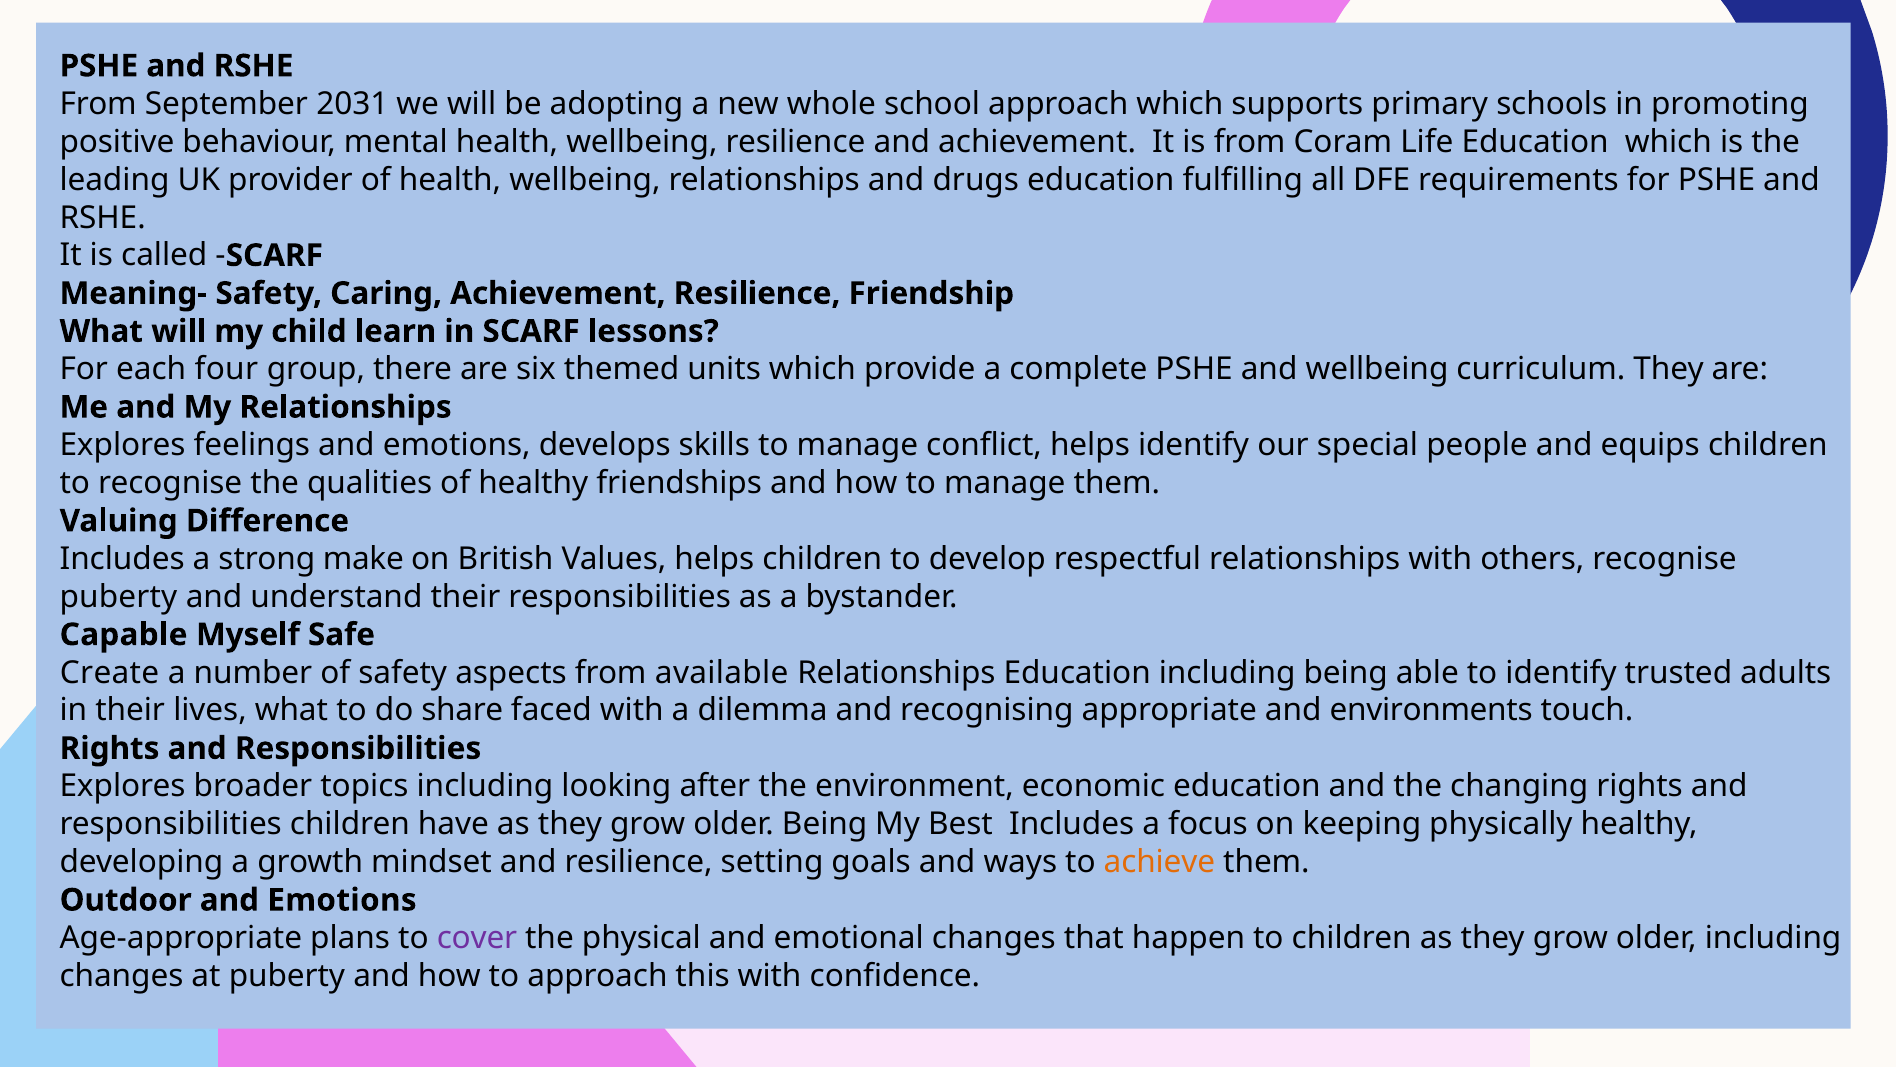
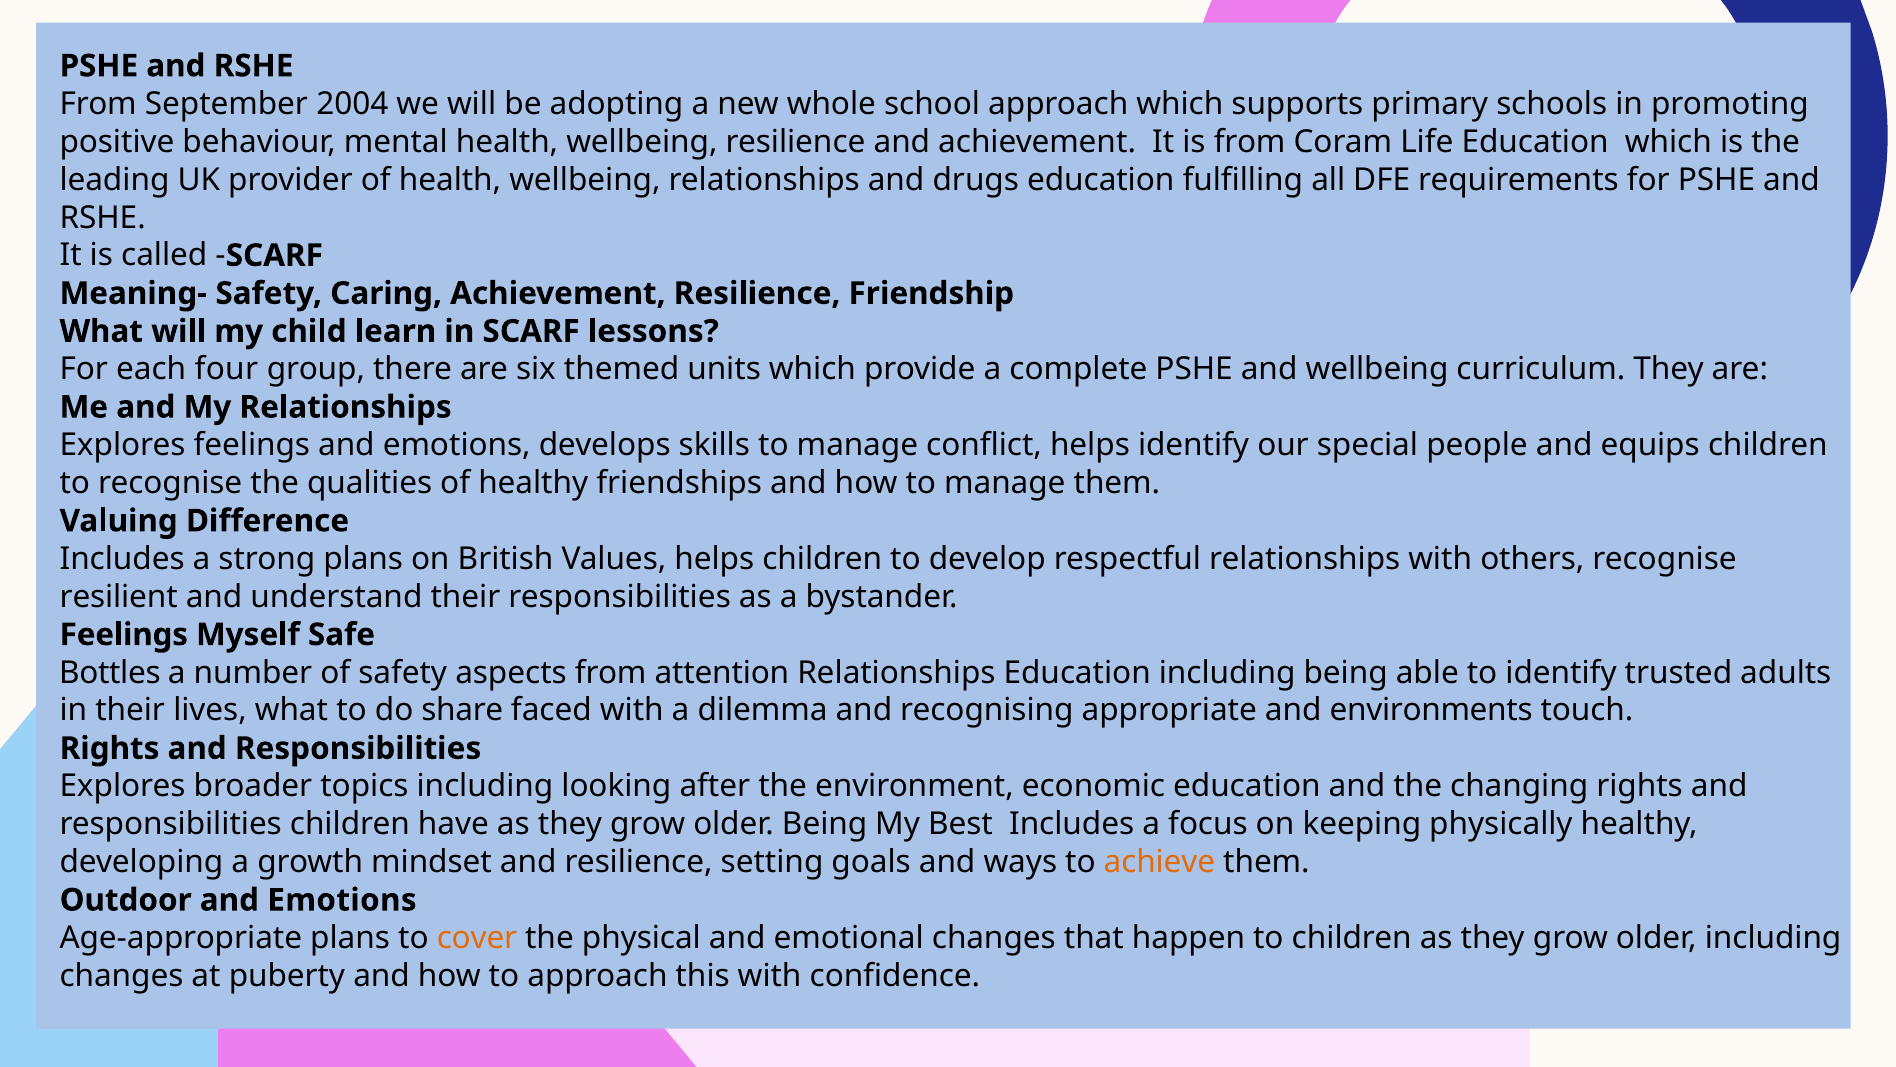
2031: 2031 -> 2004 (352, 104)
strong make: make -> plans (363, 559)
puberty: puberty -> resilient (119, 597)
Capable: Capable -> Feelings (124, 634)
Create: Create -> Bottles (110, 672)
available: available -> attention (722, 672)
cover colour: purple -> orange (477, 938)
